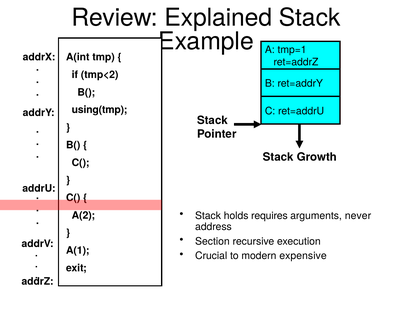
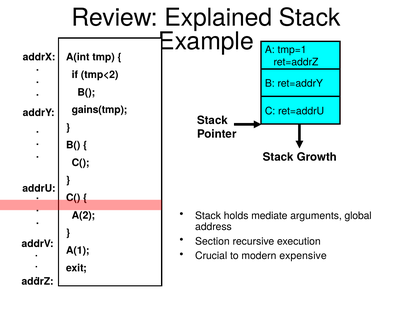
using(tmp: using(tmp -> gains(tmp (100, 110)
requires: requires -> mediate (269, 215)
never: never -> global (358, 215)
